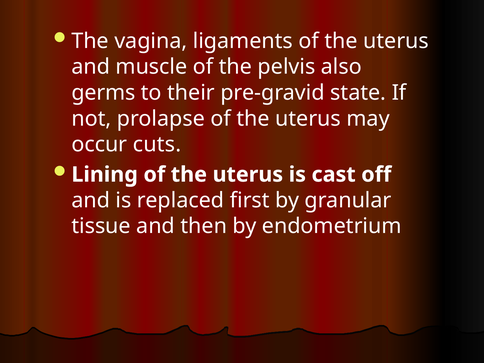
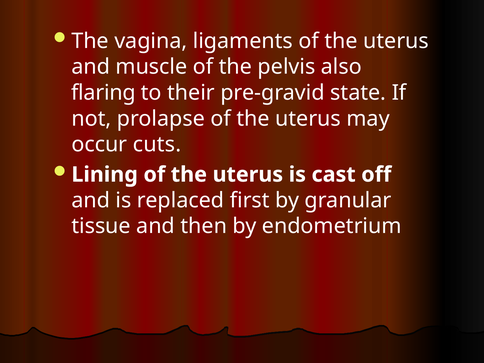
germs: germs -> flaring (103, 93)
